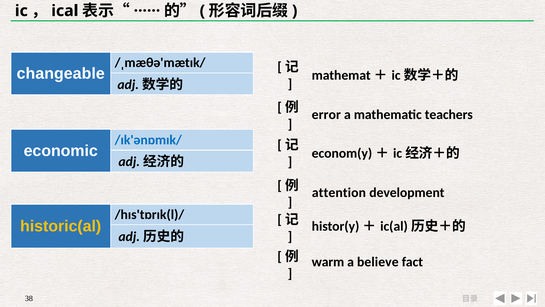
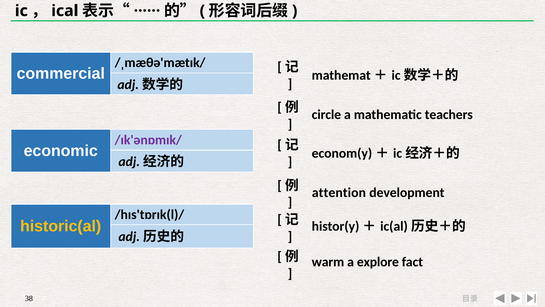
changeable: changeable -> commercial (61, 74)
error: error -> circle (326, 114)
/ɪk'ənɒmɪk/ colour: blue -> purple (148, 140)
believe: believe -> explore (378, 261)
